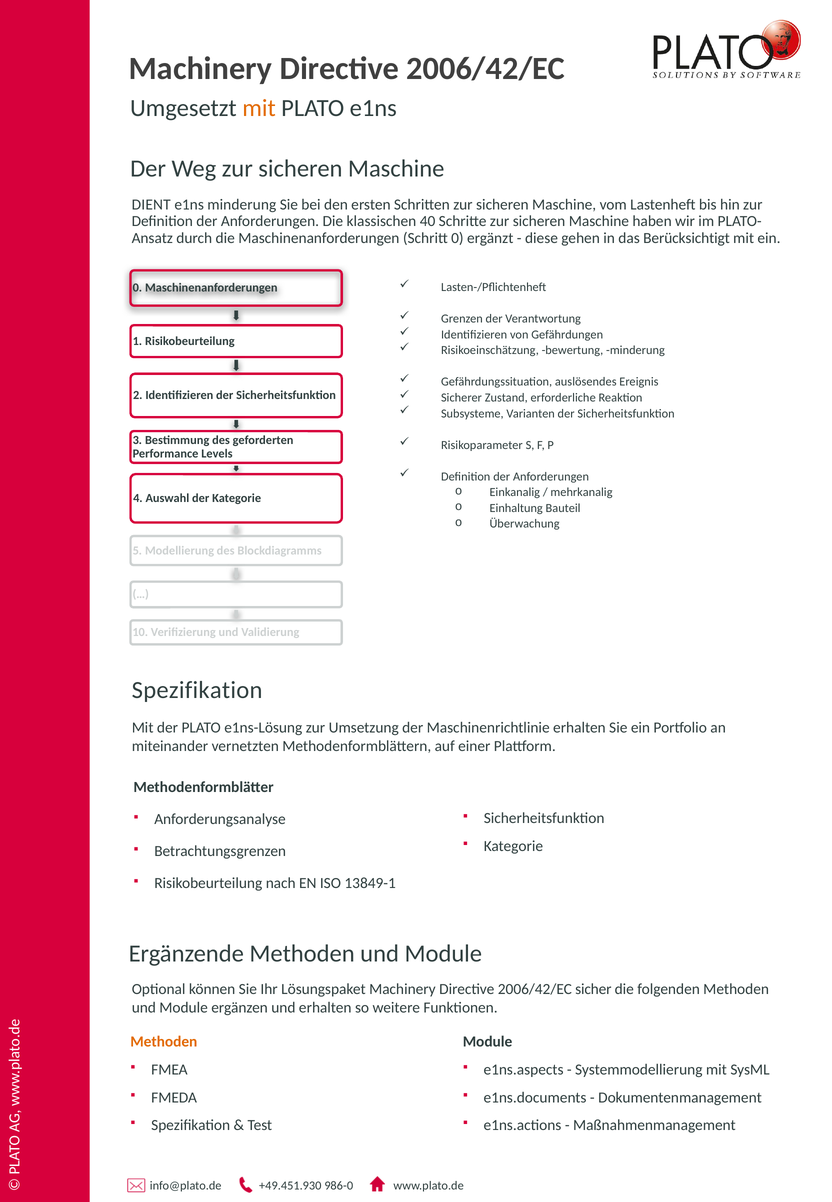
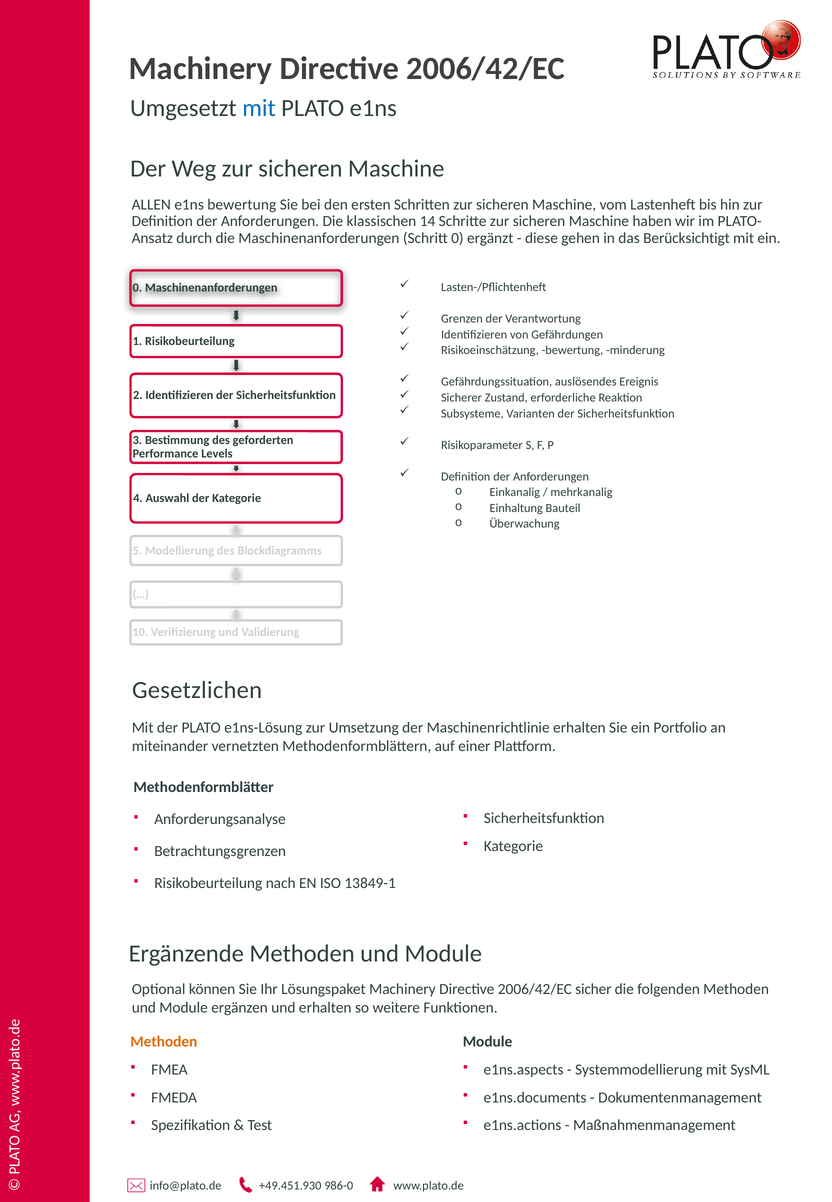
mit colour: orange -> blue (259, 108)
DIENT: DIENT -> ALLEN (151, 205)
e1ns minderung: minderung -> bewertung (242, 205)
40: 40 -> 14 (428, 221)
Spezifikation: Spezifikation -> Gesetzlichen (197, 690)
